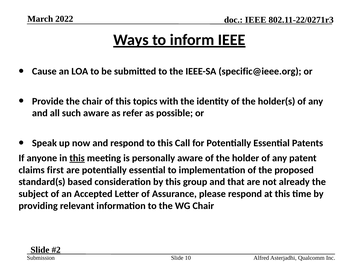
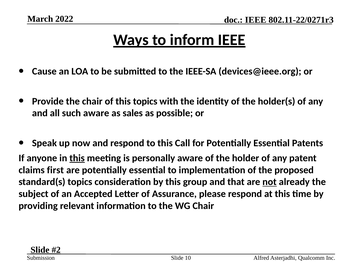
specific@ieee.org: specific@ieee.org -> devices@ieee.org (260, 71)
refer: refer -> sales (133, 113)
standard(s based: based -> topics (80, 182)
not underline: none -> present (270, 182)
